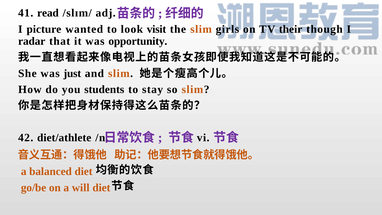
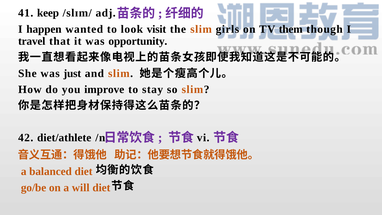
read: read -> keep (48, 13)
picture: picture -> happen (44, 29)
their: their -> them (291, 29)
radar: radar -> travel (32, 41)
students: students -> improve (104, 89)
